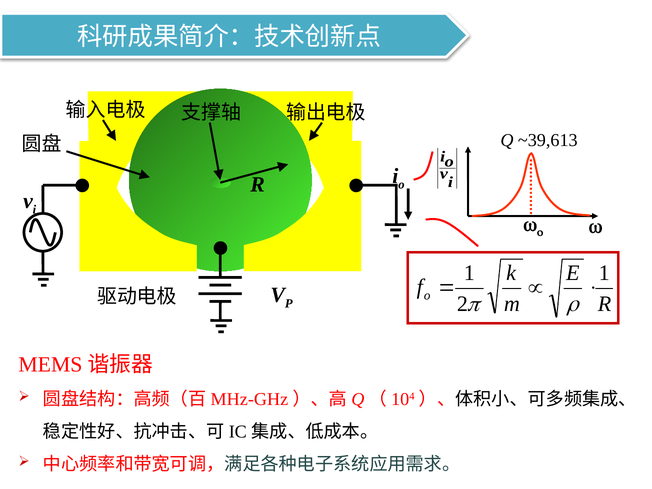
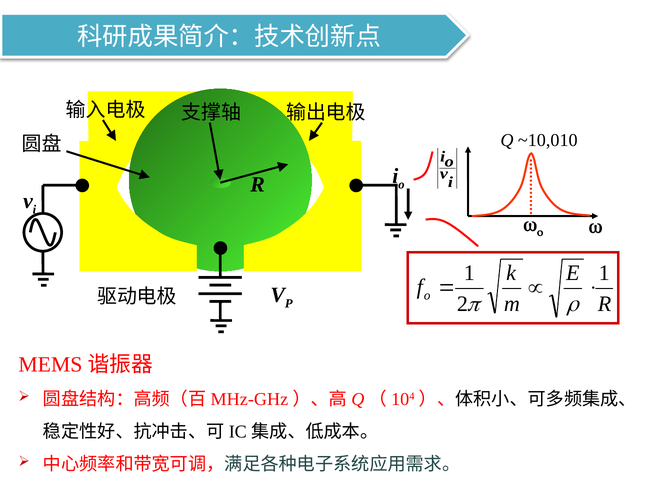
~39,613: ~39,613 -> ~10,010 (548, 140)
